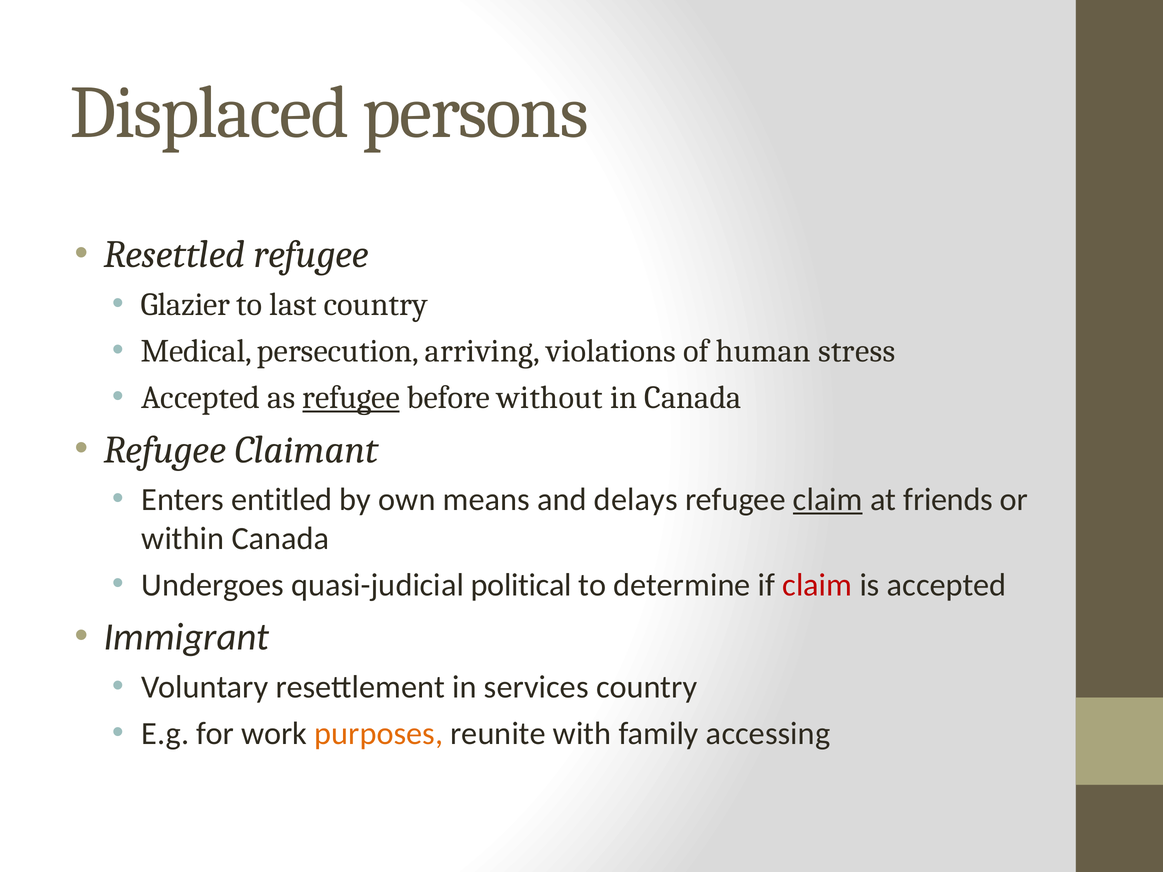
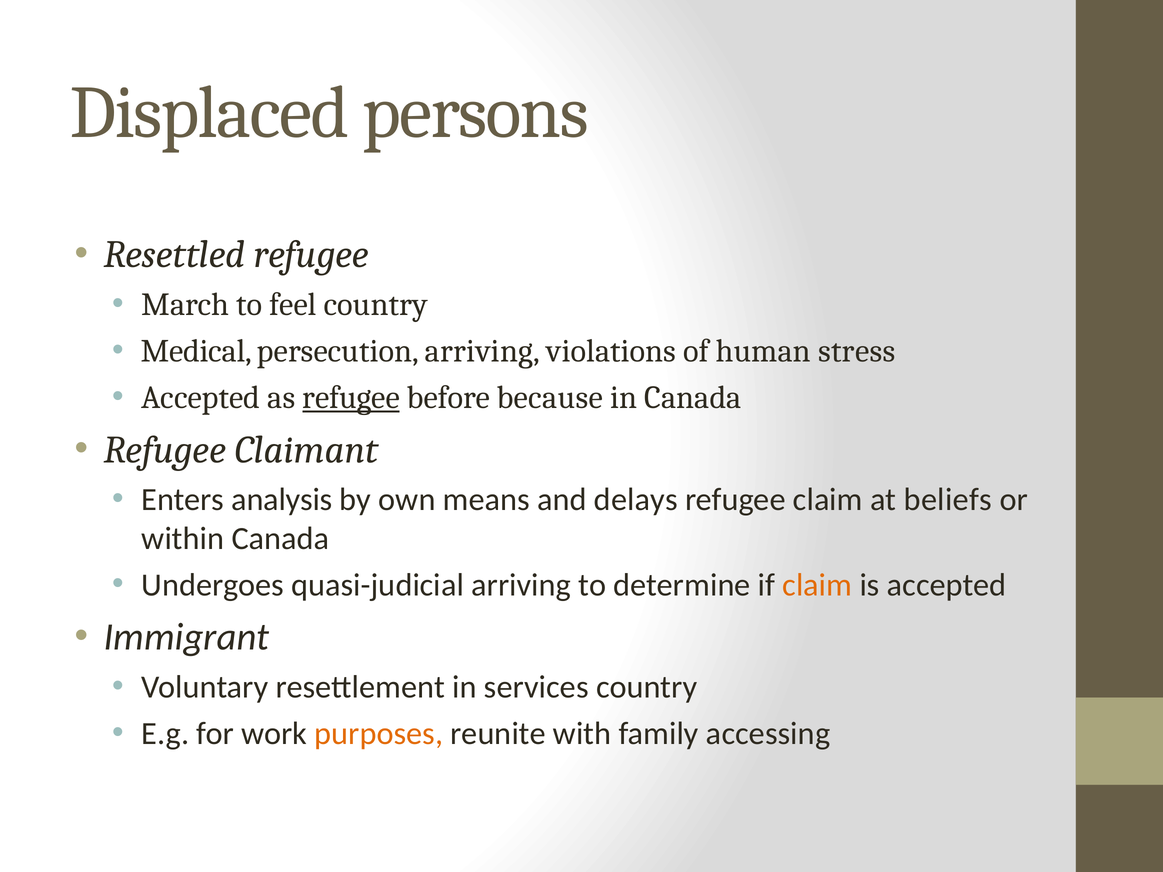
Glazier: Glazier -> March (185, 305)
last: last -> feel (293, 305)
without: without -> because (550, 398)
entitled: entitled -> analysis (282, 500)
claim underline: present -> none (828, 500)
friends: friends -> beliefs (948, 500)
quasi-judicial political: political -> arriving (521, 585)
claim colour: red -> orange (817, 585)
